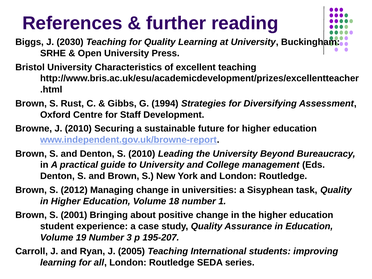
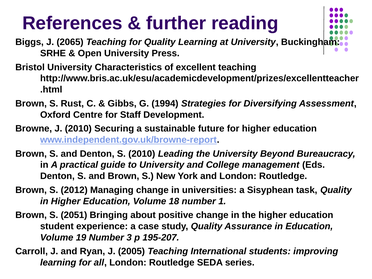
2030: 2030 -> 2065 (70, 42)
2001: 2001 -> 2051 (74, 215)
